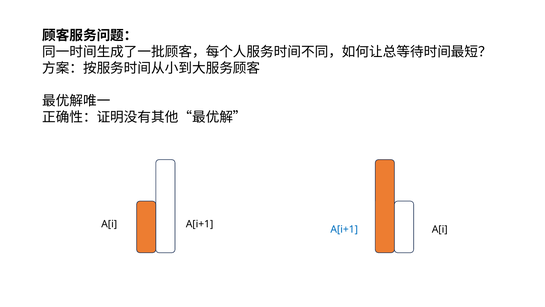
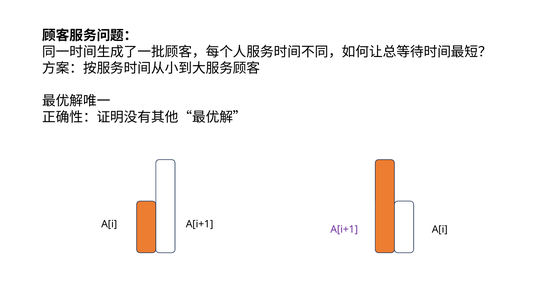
A[i+1 colour: blue -> purple (344, 229)
